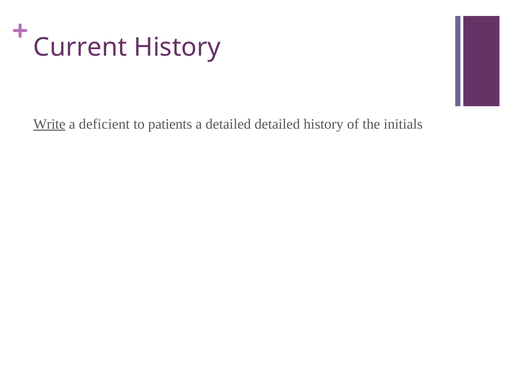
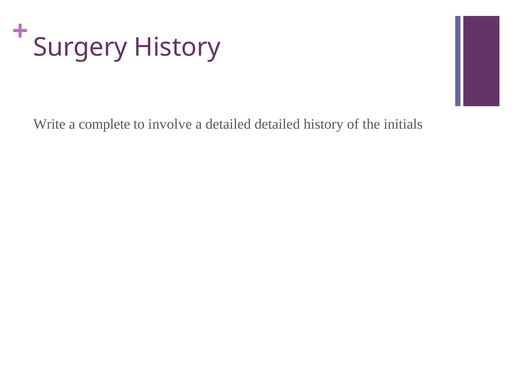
Current: Current -> Surgery (80, 47)
Write underline: present -> none (49, 124)
deficient: deficient -> complete (104, 124)
patients: patients -> involve (170, 124)
